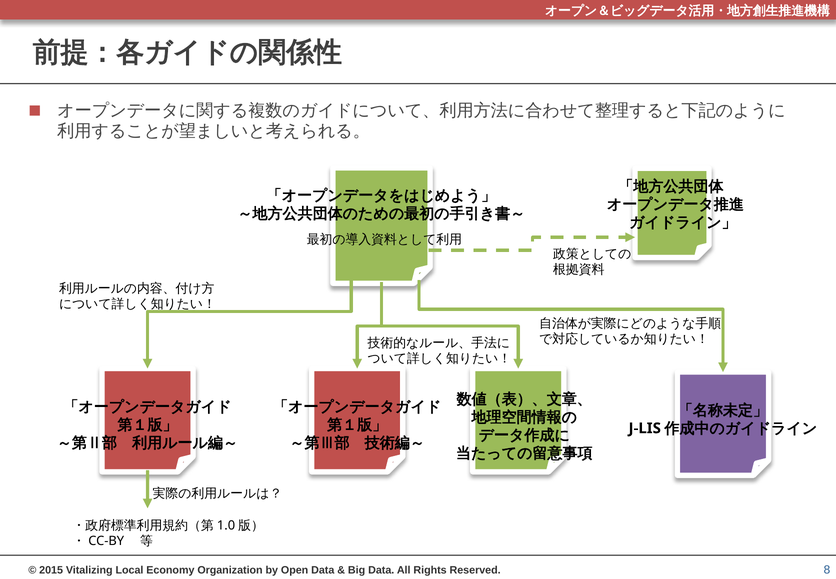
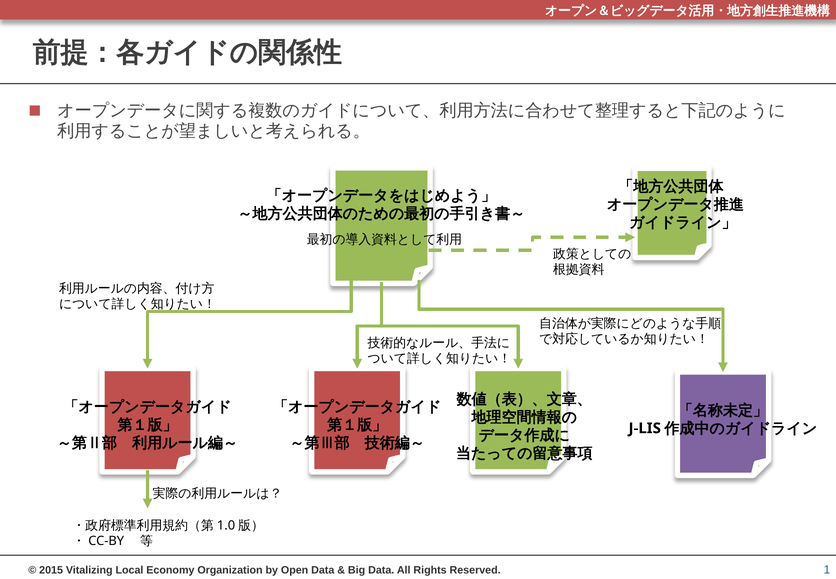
8: 8 -> 1 (827, 570)
